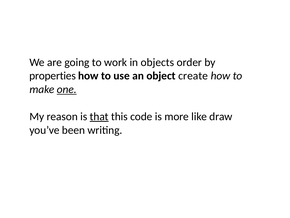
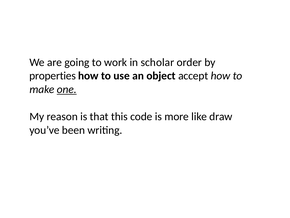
objects: objects -> scholar (157, 62)
create: create -> accept (193, 76)
that underline: present -> none (99, 116)
